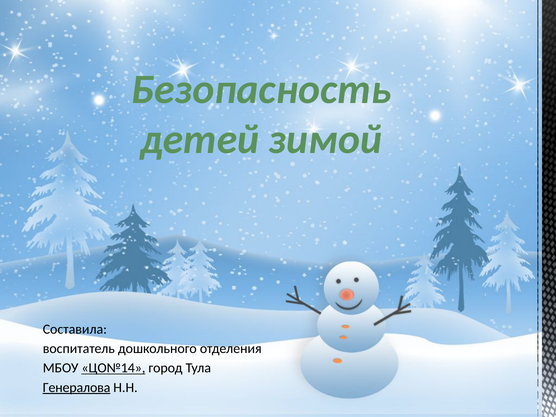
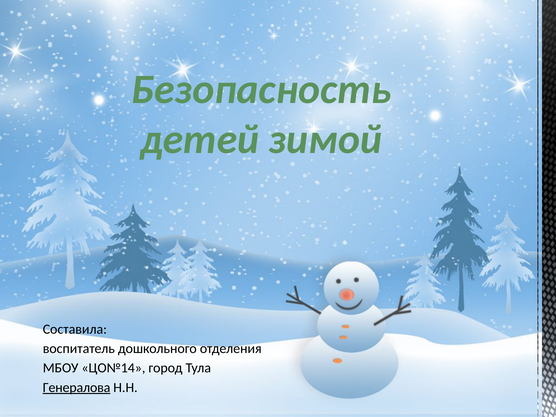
ЦО№14 underline: present -> none (113, 368)
